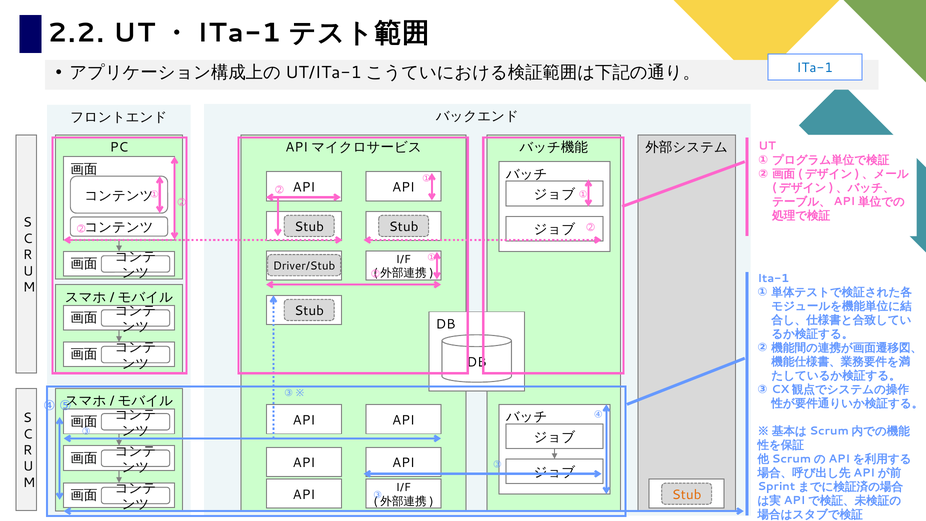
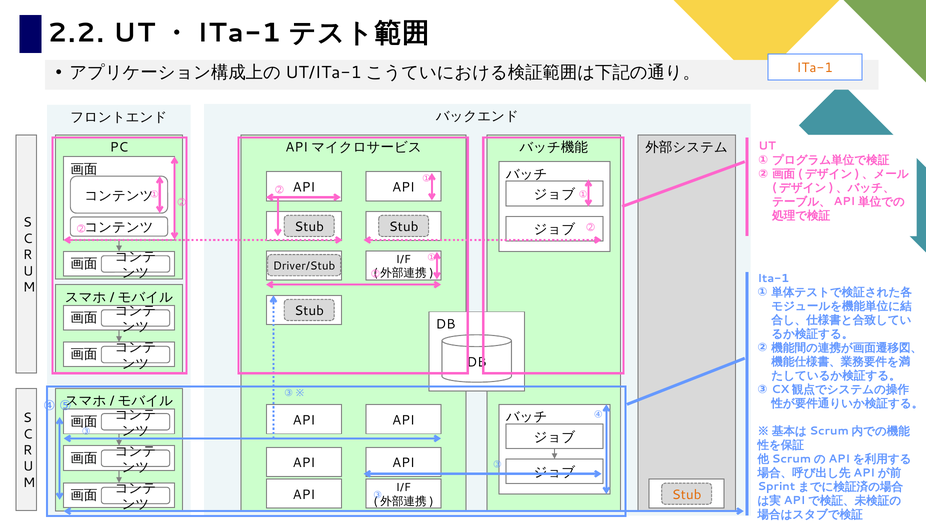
ITa-1 colour: blue -> orange (815, 68)
